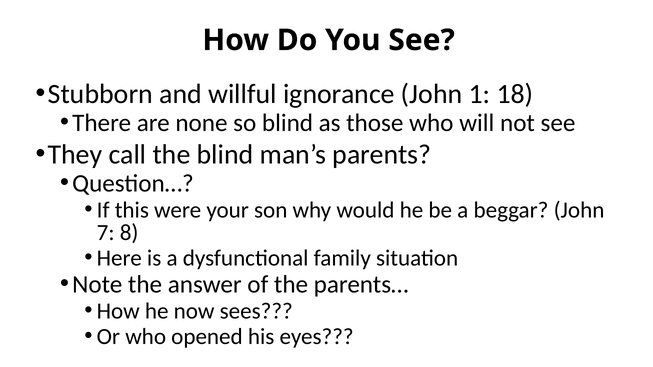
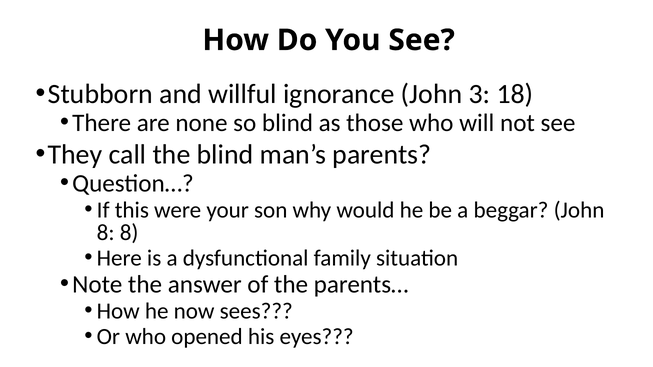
1: 1 -> 3 (479, 94)
7: 7 -> 8 (106, 233)
